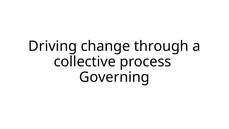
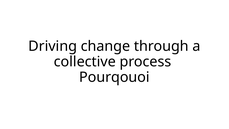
Governing: Governing -> Pourqouoi (114, 77)
